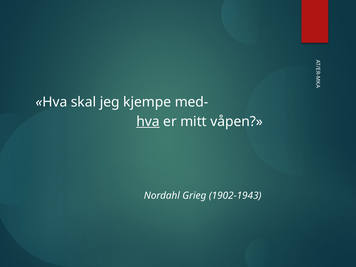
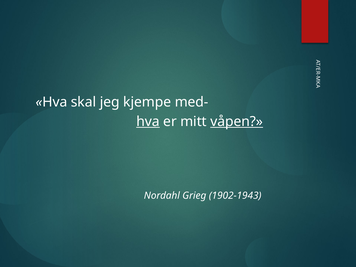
våpen underline: none -> present (237, 121)
